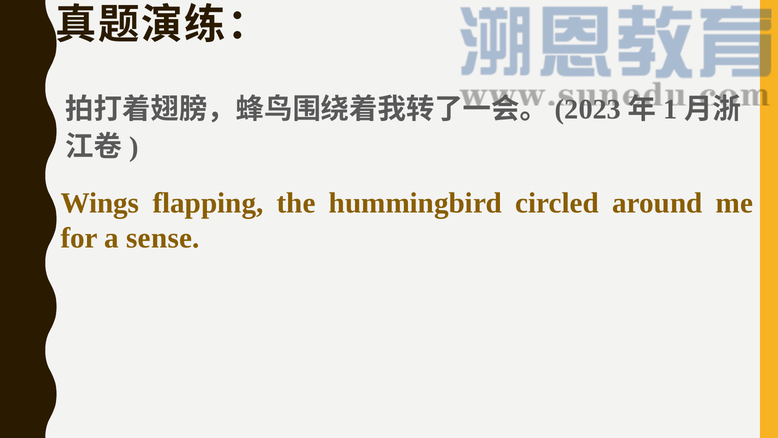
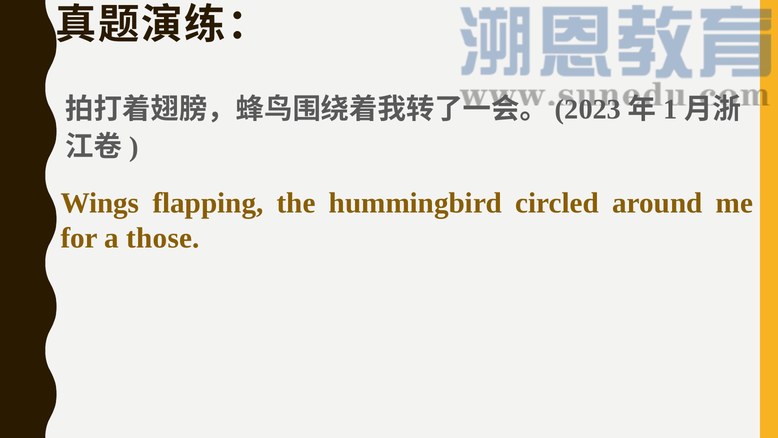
sense: sense -> those (163, 238)
